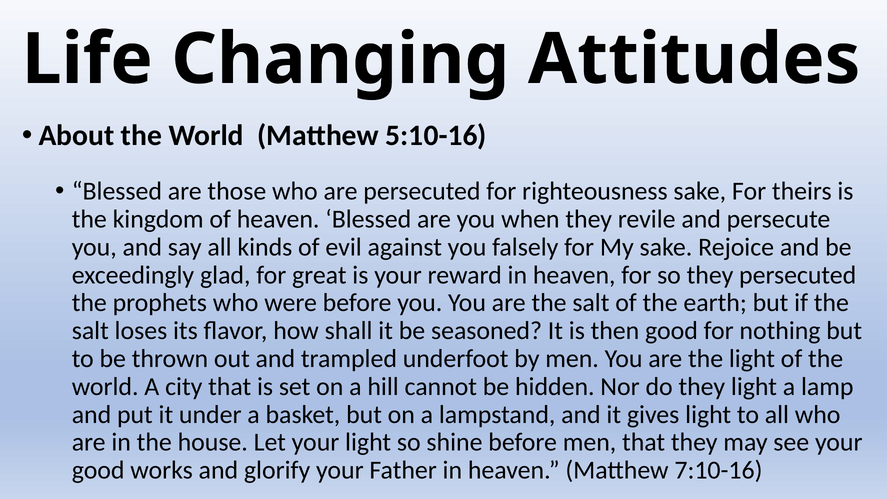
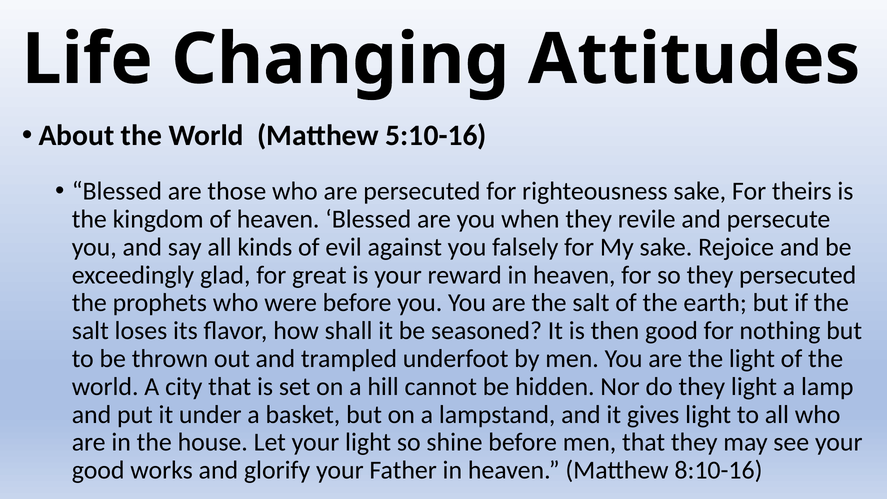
7:10-16: 7:10-16 -> 8:10-16 (718, 470)
